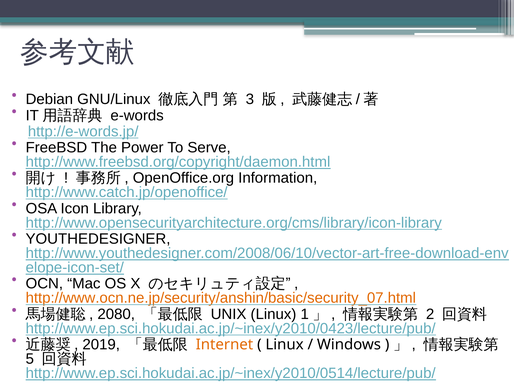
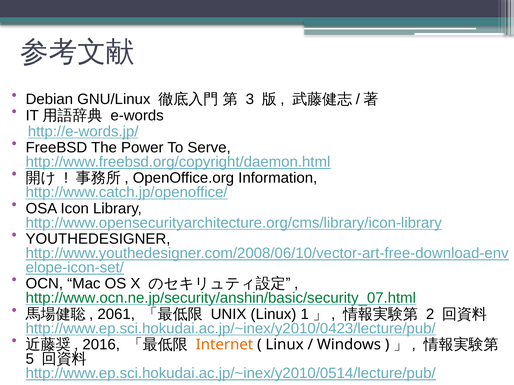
http://www.ocn.ne.jp/security/anshin/basic/security_07.html colour: orange -> green (221, 298)
2080: 2080 -> 2061 (116, 315)
2019: 2019 -> 2016 (101, 345)
